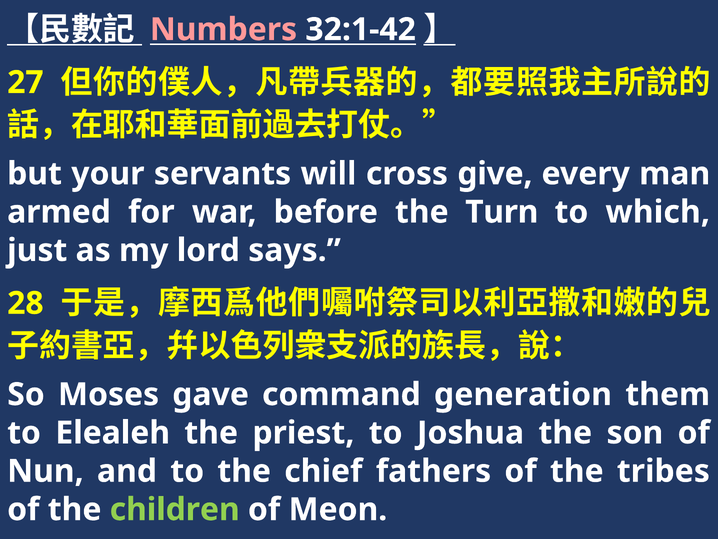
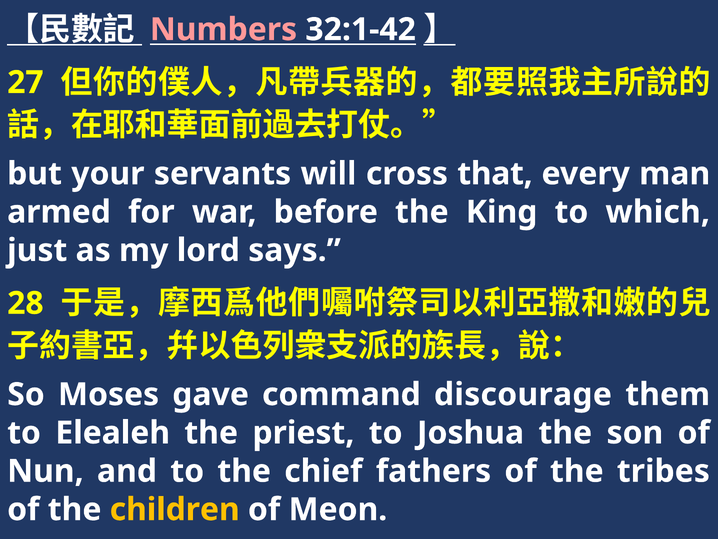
give: give -> that (495, 174)
Turn: Turn -> King (502, 212)
generation: generation -> discourage (523, 394)
children colour: light green -> yellow (175, 509)
